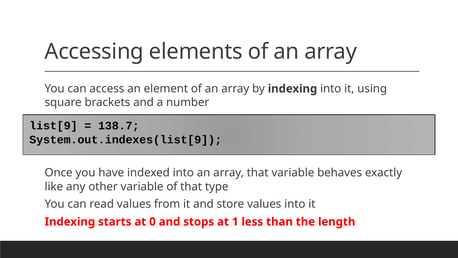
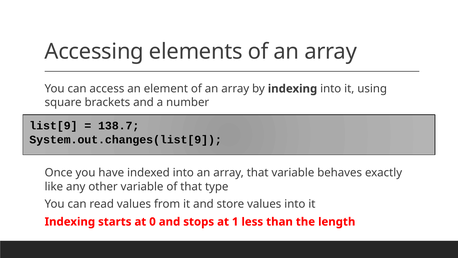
System.out.indexes(list[9: System.out.indexes(list[9 -> System.out.changes(list[9 (126, 139)
